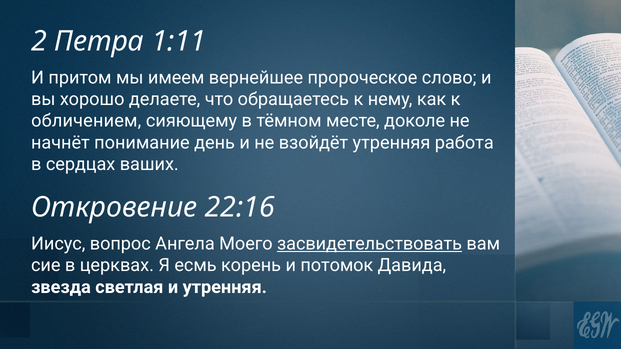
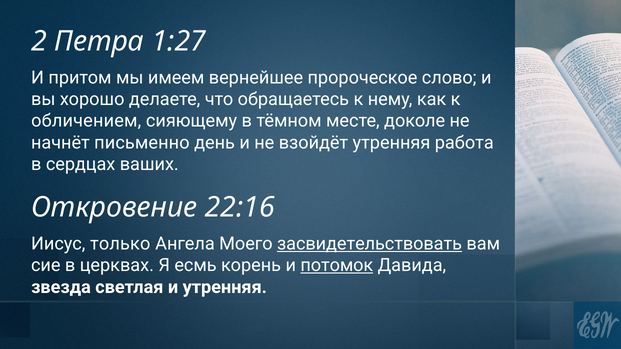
1:11: 1:11 -> 1:27 (179, 41)
понимание: понимание -> письменно (142, 143)
вопрос: вопрос -> только (120, 244)
потомок underline: none -> present (337, 266)
